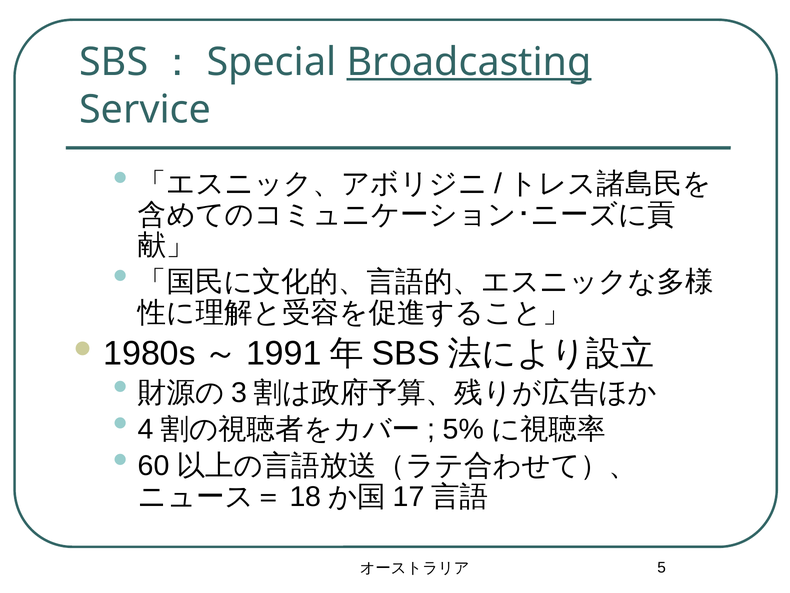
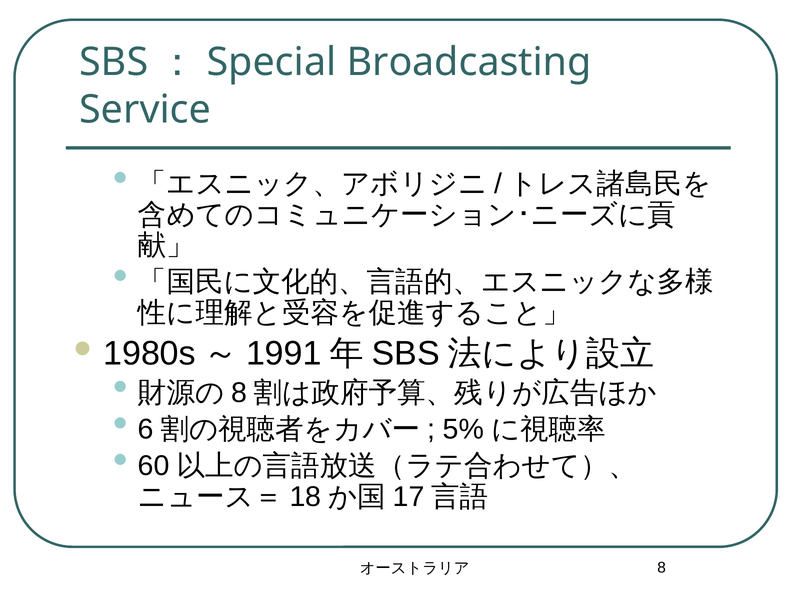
Broadcasting underline: present -> none (469, 62)
3: 3 -> 8 (239, 393)
4: 4 -> 6 (146, 429)
5: 5 -> 8 (662, 567)
